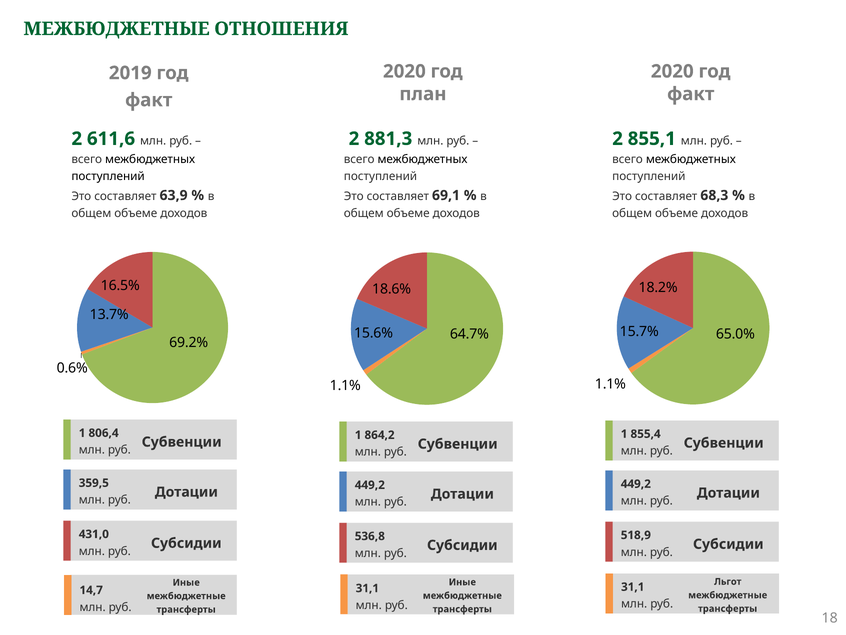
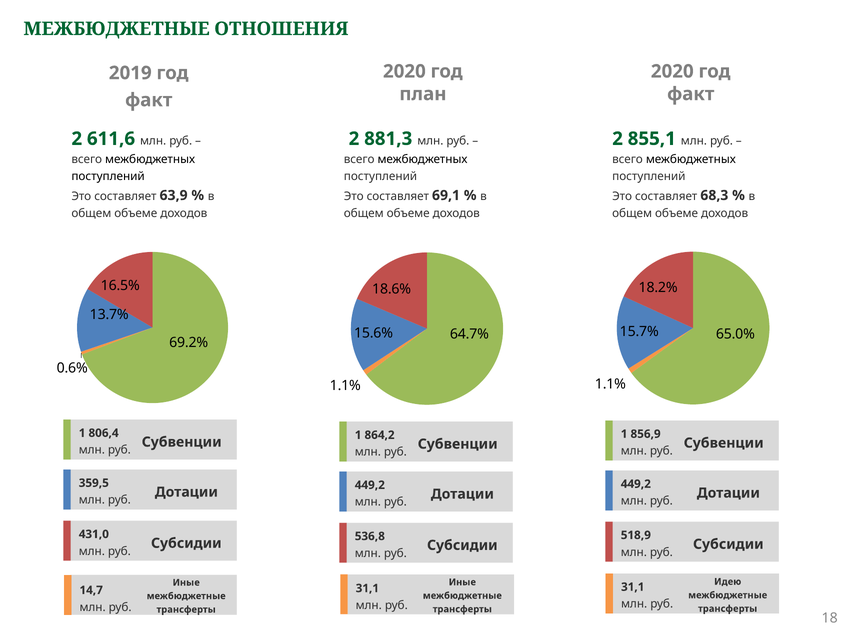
855,4: 855,4 -> 856,9 (646, 434)
Льгот: Льгот -> Идею (728, 581)
